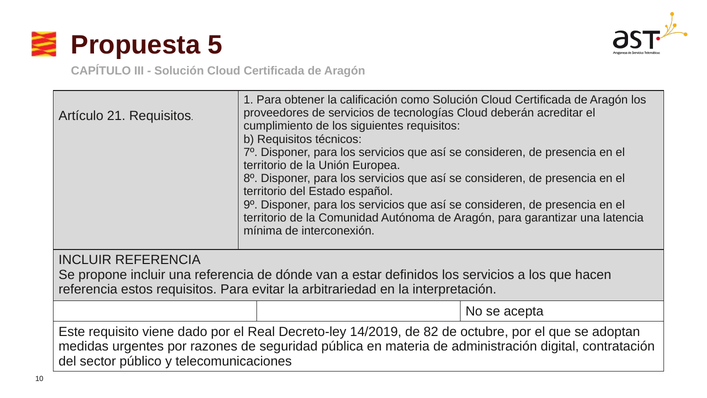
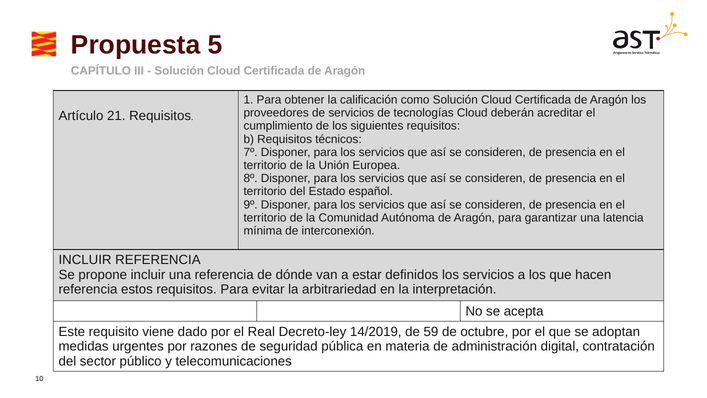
82: 82 -> 59 (431, 331)
